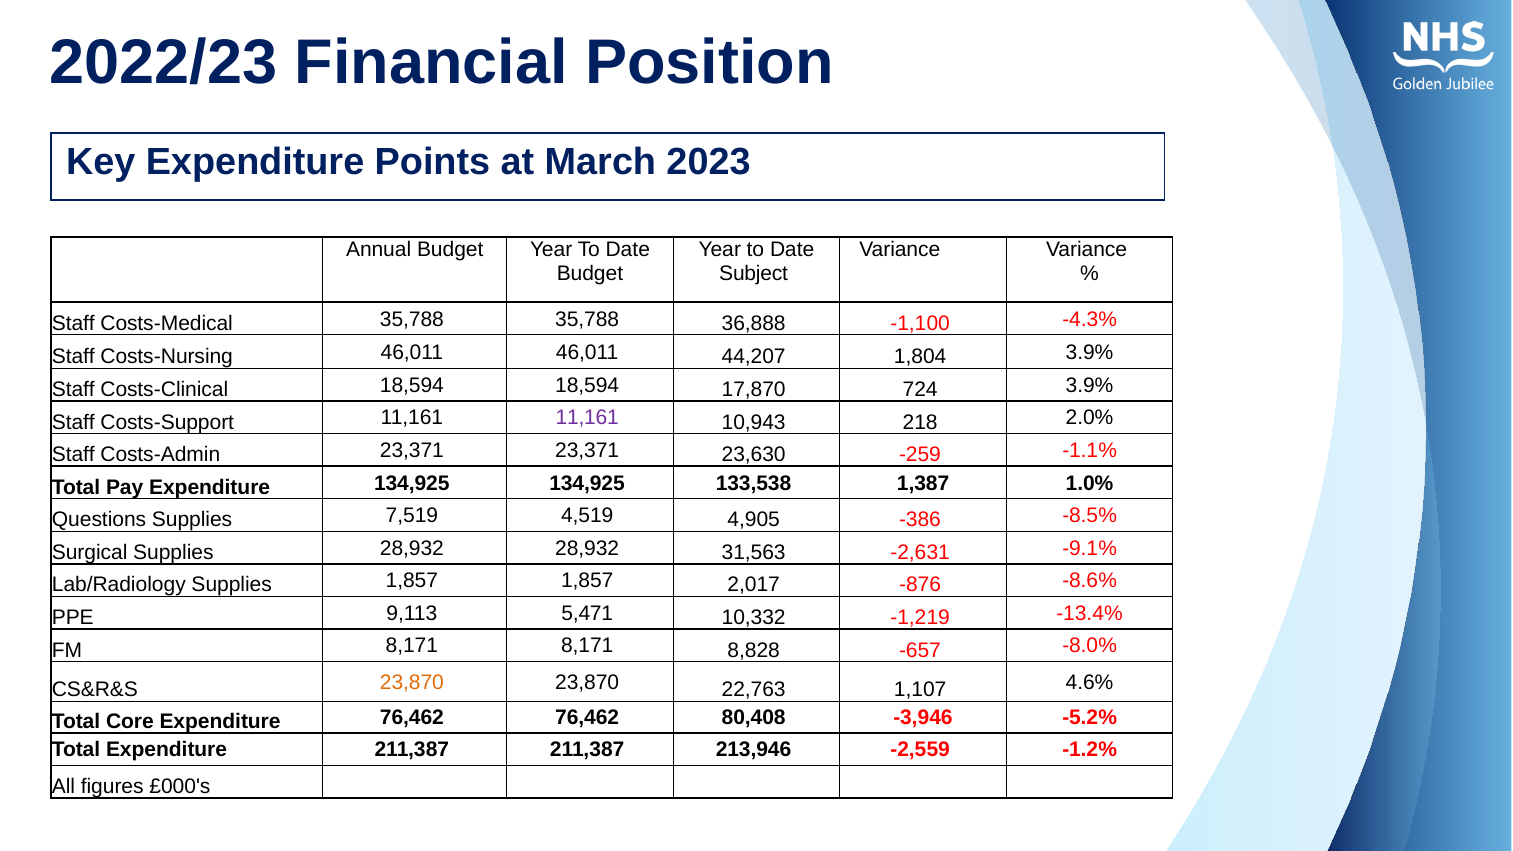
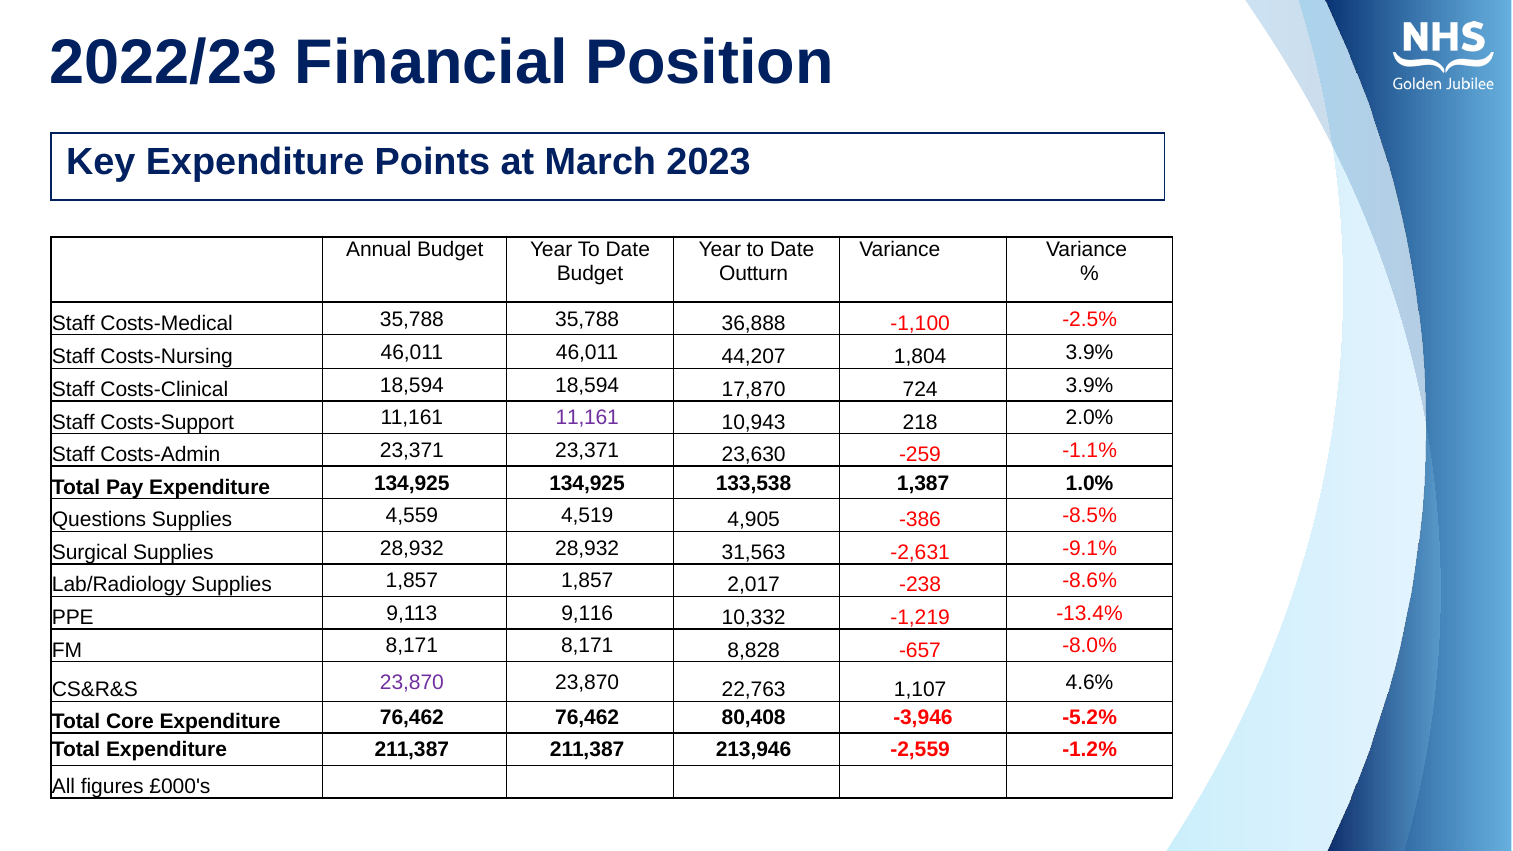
Subject: Subject -> Outturn (754, 273)
-4.3%: -4.3% -> -2.5% (1090, 319)
7,519: 7,519 -> 4,559 (412, 516)
-876: -876 -> -238 (920, 585)
5,471: 5,471 -> 9,116 (587, 614)
23,870 colour: orange -> purple (412, 682)
